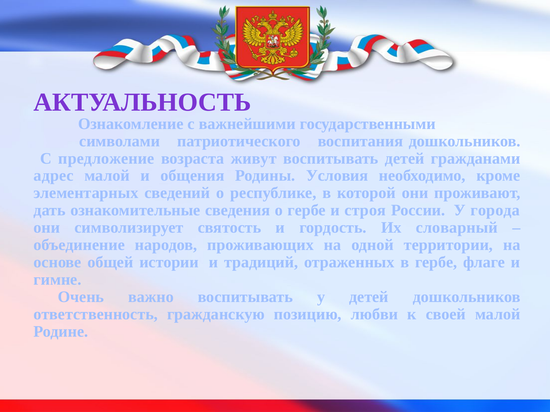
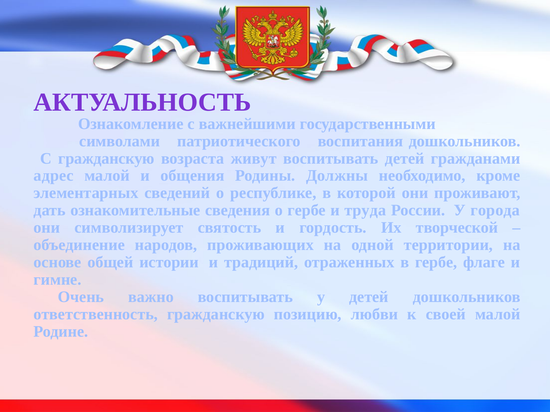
С предложение: предложение -> гражданскую (106, 159)
Условия: Условия -> Должны (337, 176)
строя: строя -> труда (365, 211)
словарный: словарный -> творческой (457, 228)
